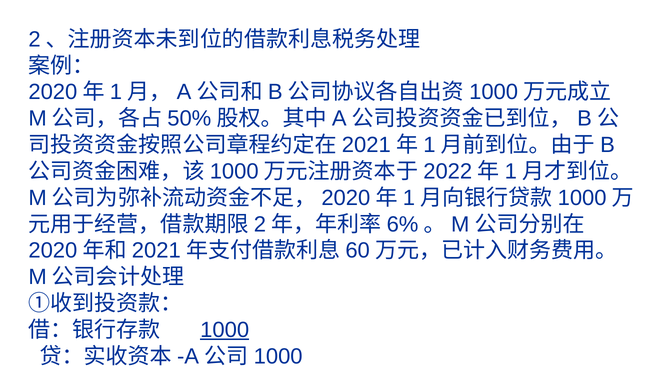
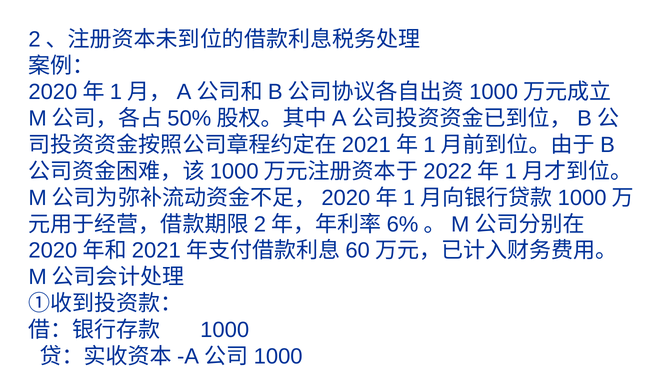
1000 underline: present -> none (225, 330)
